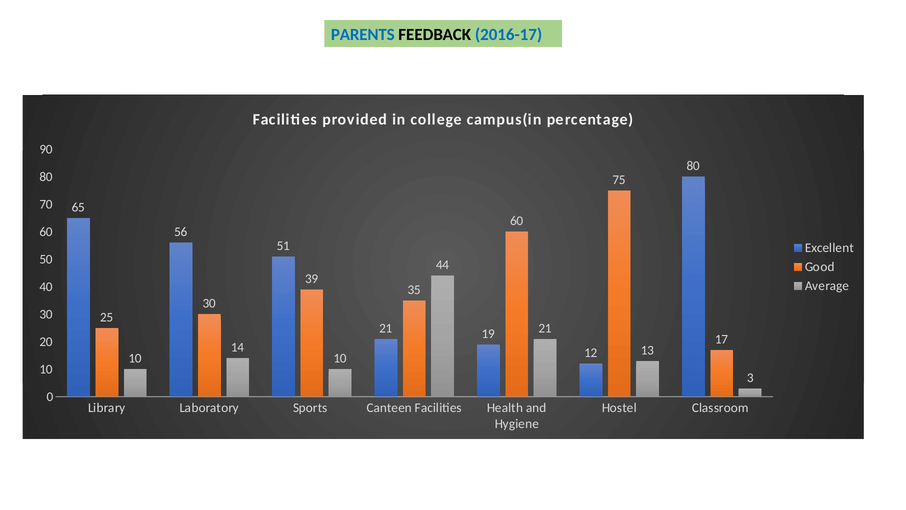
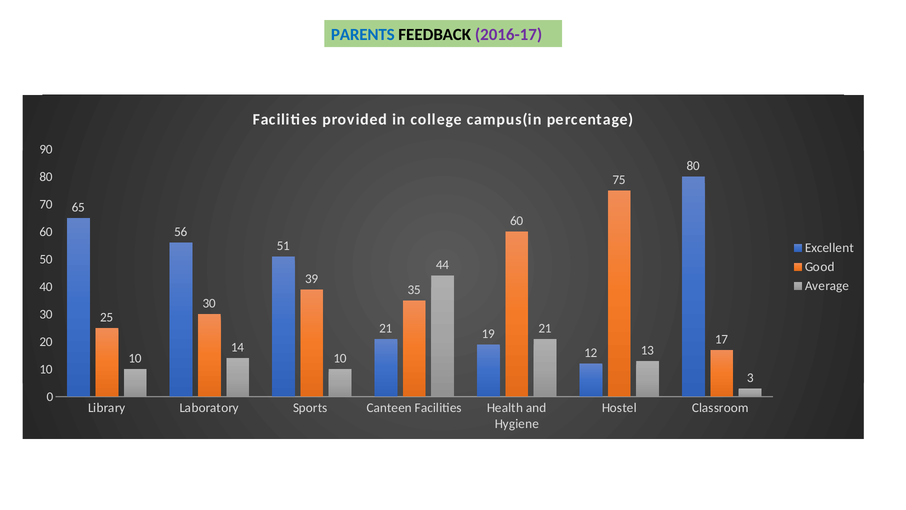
2016-17 colour: blue -> purple (509, 35)
